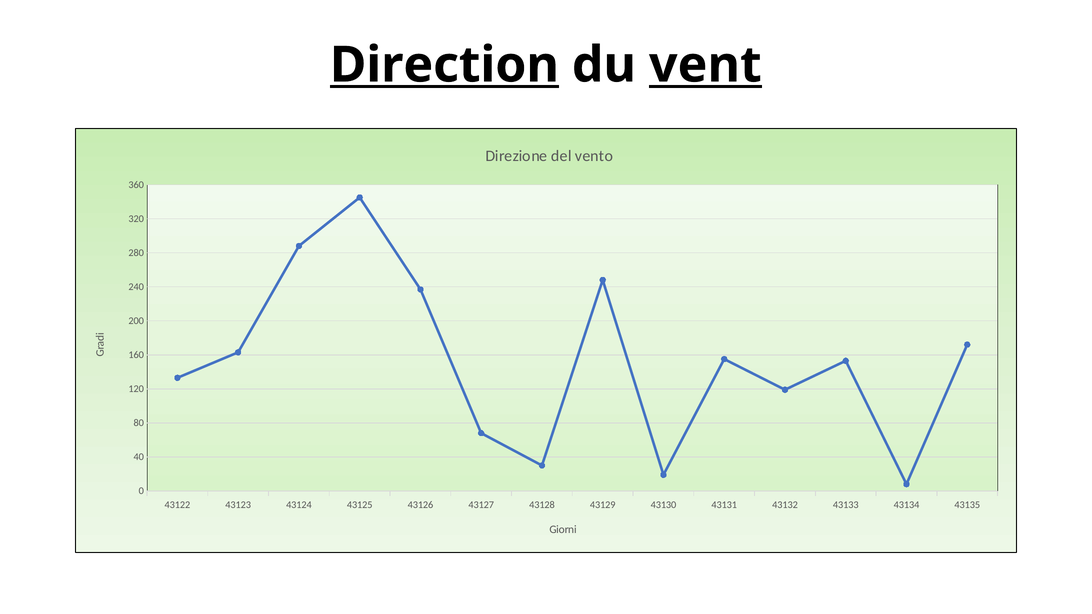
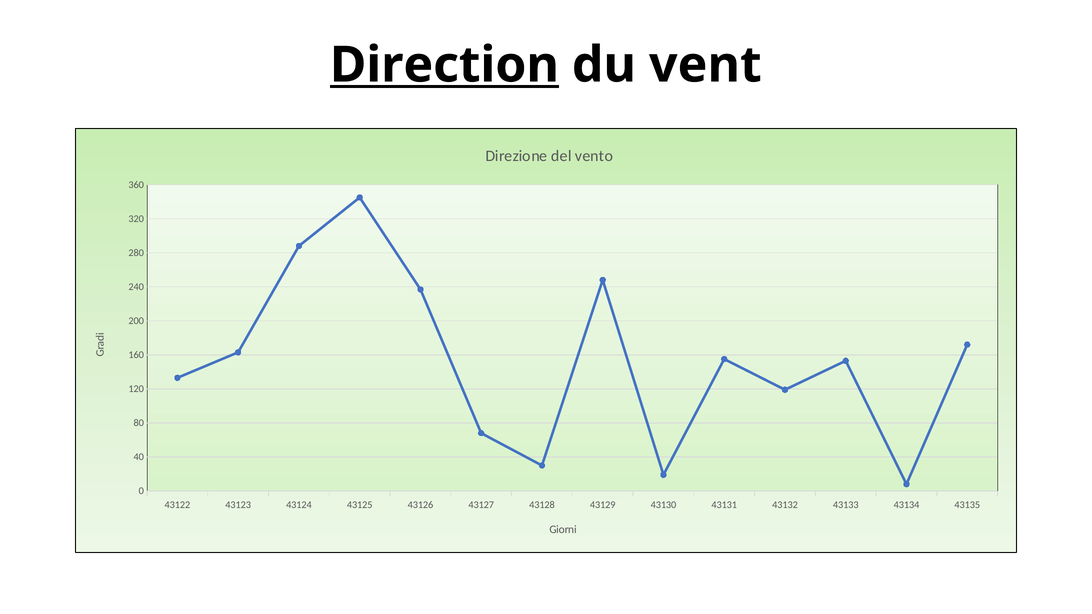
vent underline: present -> none (705, 65)
